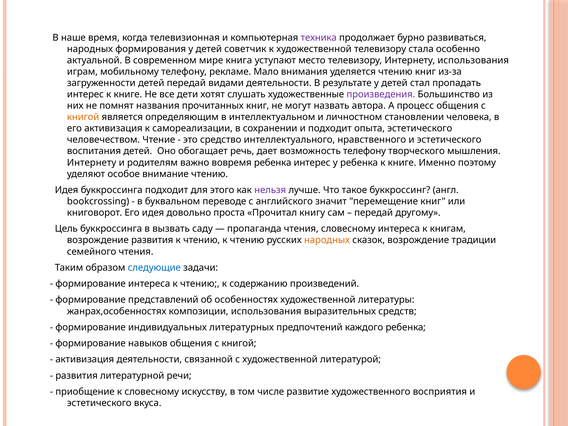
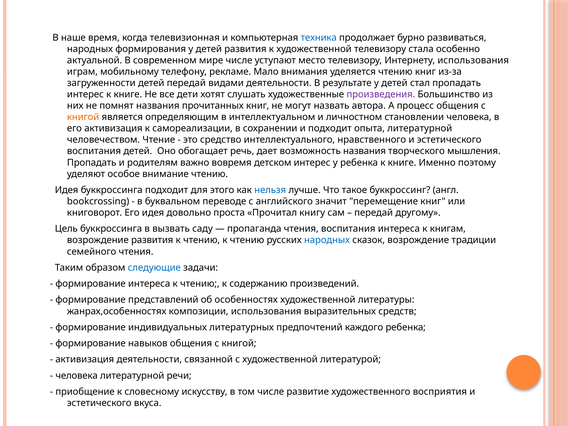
техника colour: purple -> blue (319, 38)
детей советчик: советчик -> развития (245, 49)
мире книга: книга -> числе (239, 60)
опыта эстетического: эстетического -> литературной (420, 128)
возможность телефону: телефону -> названия (365, 151)
Интернету: Интернету -> Пропадать (92, 163)
вовремя ребенка: ребенка -> детском (273, 163)
нельзя colour: purple -> blue (270, 190)
чтения словесному: словесному -> воспитания (348, 229)
народных colour: orange -> blue (327, 240)
развития: развития -> человека (77, 376)
